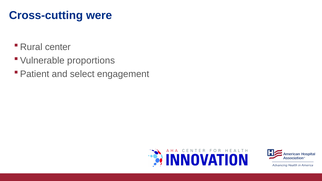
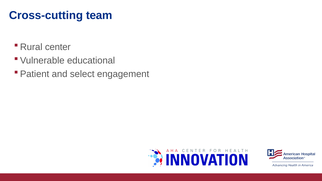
were: were -> team (99, 15)
proportions: proportions -> educational (91, 60)
